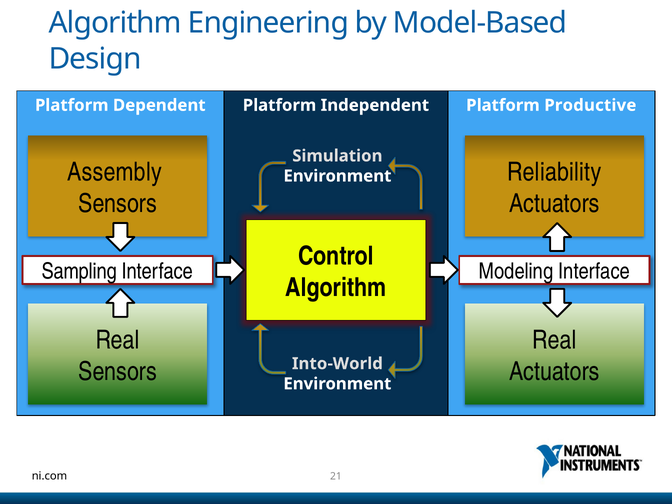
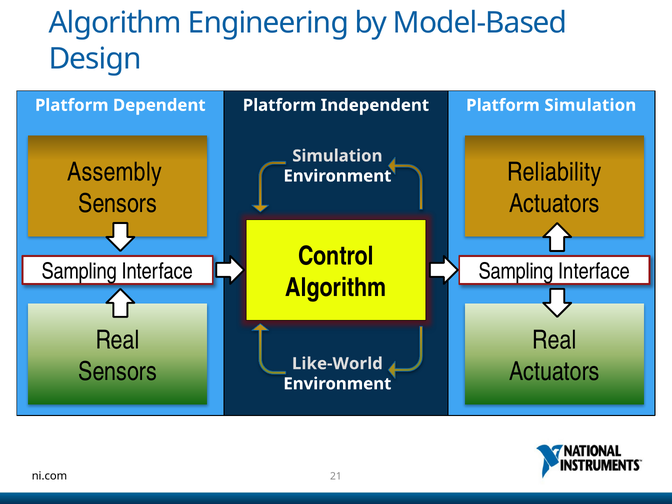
Platform Productive: Productive -> Simulation (590, 105)
Interface Modeling: Modeling -> Sampling (516, 272)
Into-World: Into-World -> Like-World (337, 364)
